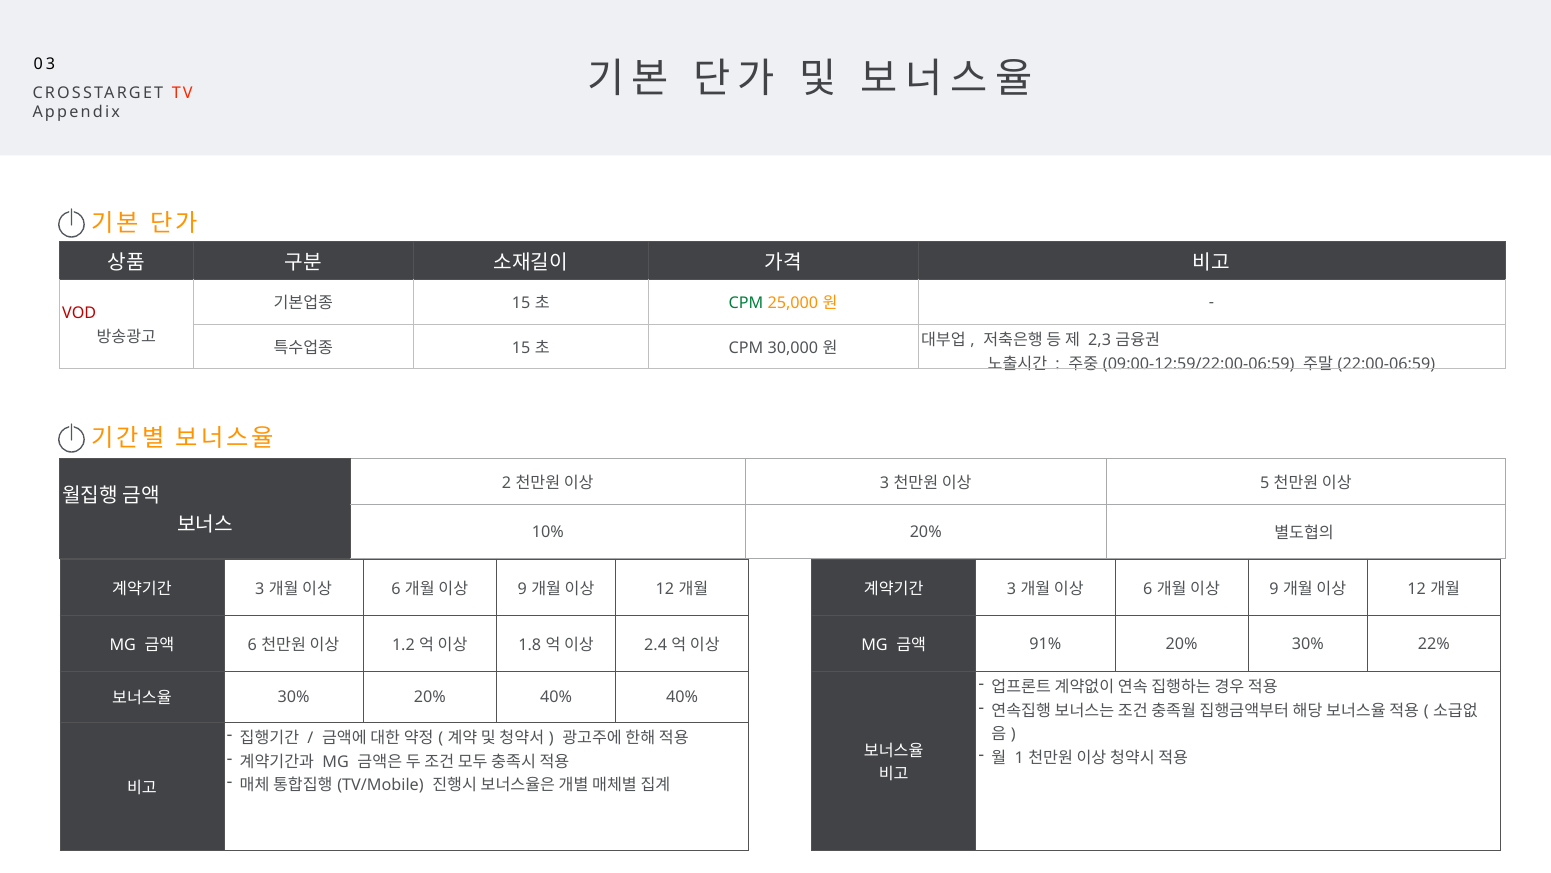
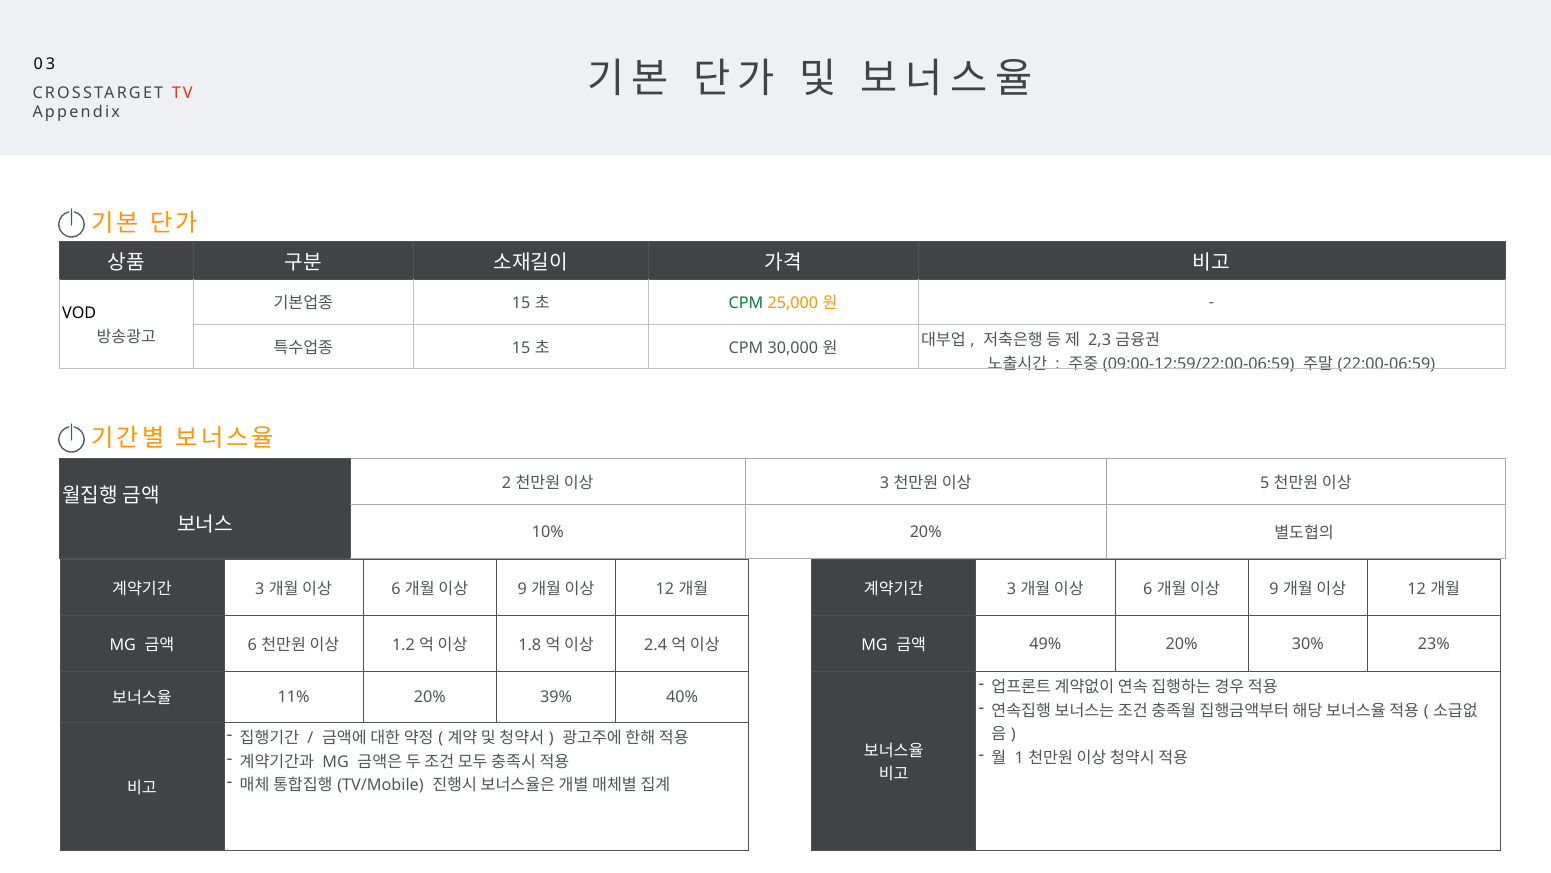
VOD colour: red -> black (79, 313)
91%: 91% -> 49% (1045, 644)
22%: 22% -> 23% (1434, 644)
30%: 30% -> 11% (294, 697)
20% 40%: 40% -> 39% (556, 697)
